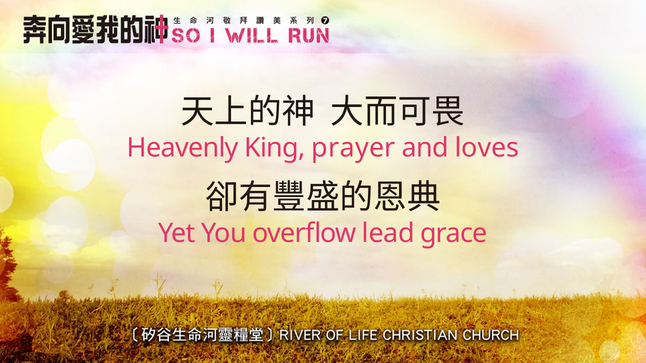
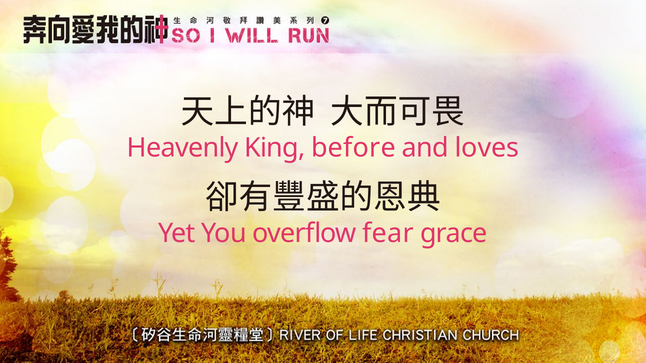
prayer: prayer -> before (354, 148)
lead: lead -> fear (388, 234)
